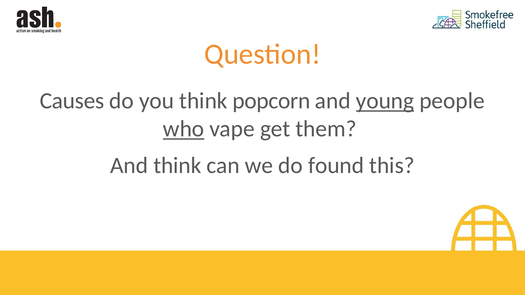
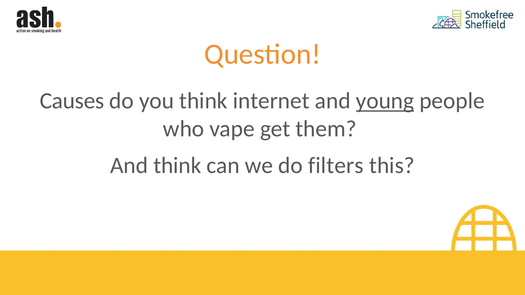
popcorn: popcorn -> internet (271, 101)
who underline: present -> none (184, 129)
found: found -> filters (336, 166)
